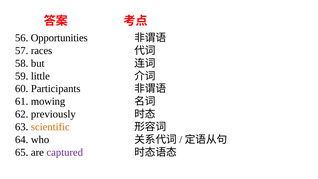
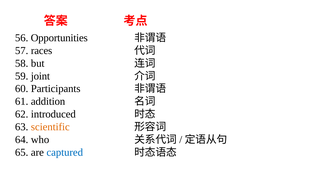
little: little -> joint (40, 76)
mowing: mowing -> addition (48, 101)
previously: previously -> introduced (53, 114)
captured colour: purple -> blue (65, 152)
